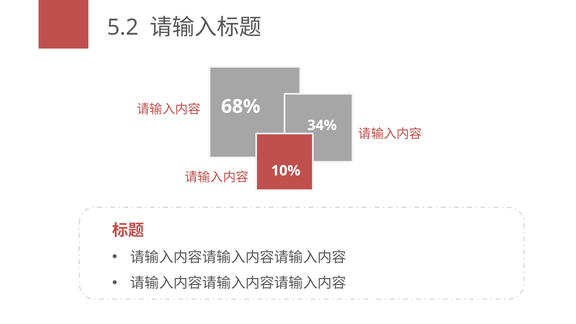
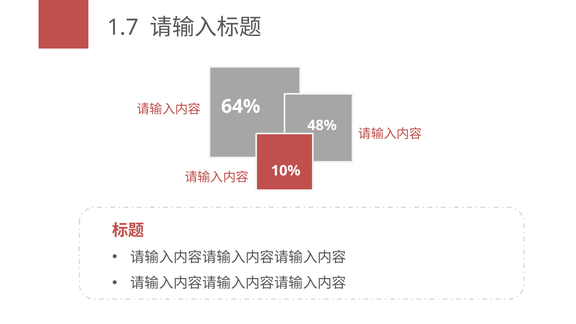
5.2: 5.2 -> 1.7 (123, 27)
68%: 68% -> 64% (241, 106)
34%: 34% -> 48% (322, 125)
